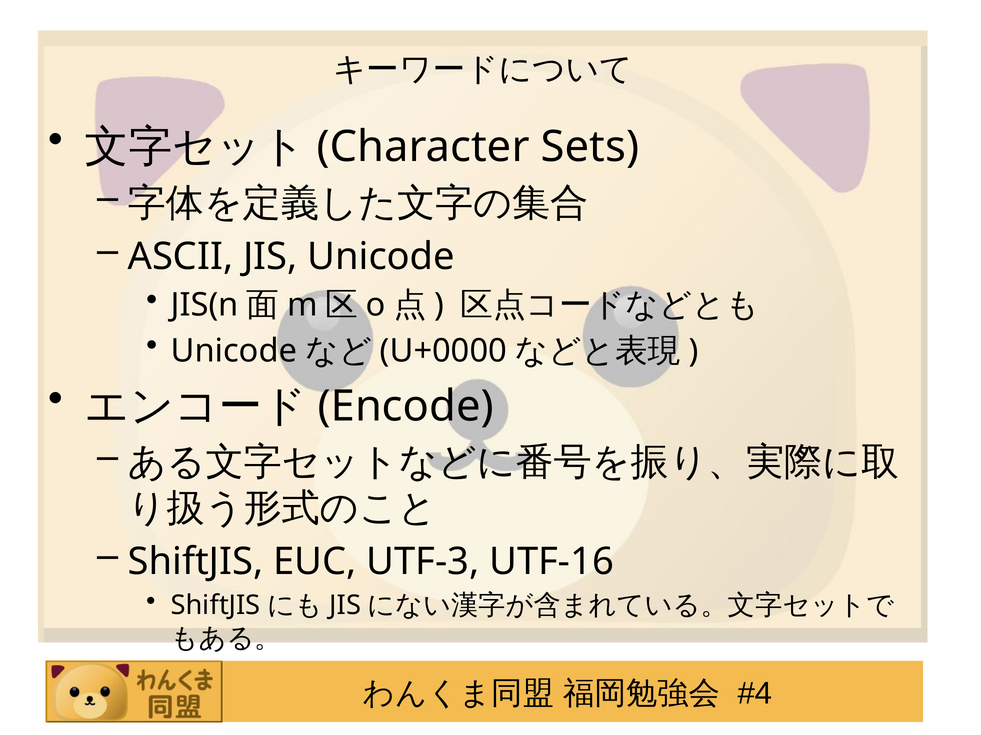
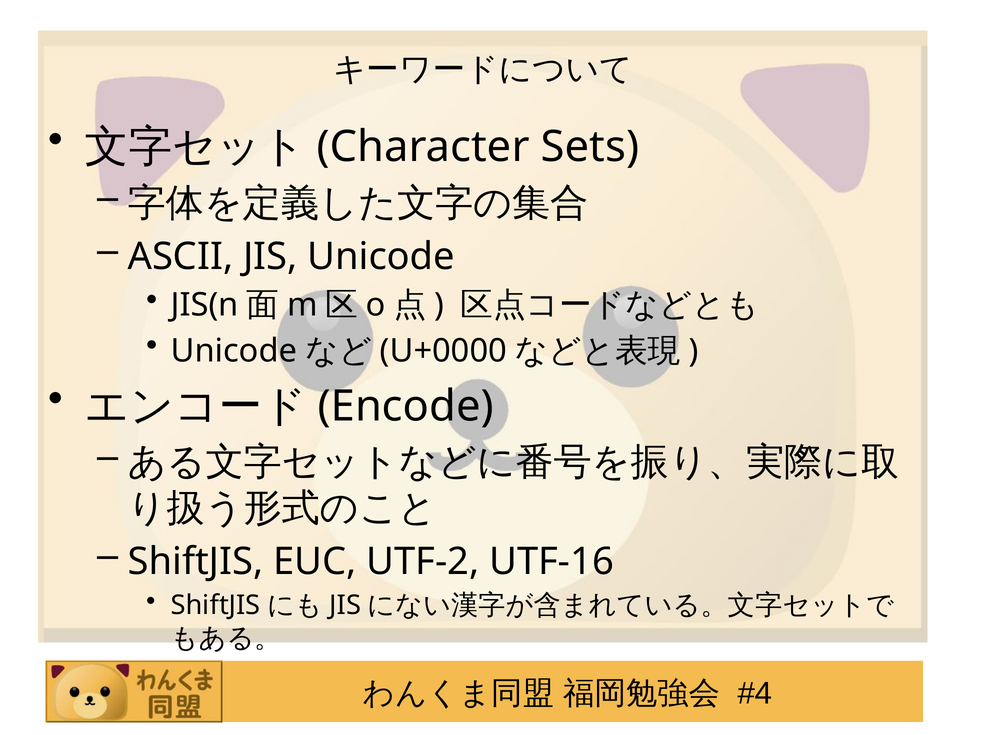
UTF-3: UTF-3 -> UTF-2 (423, 562)
